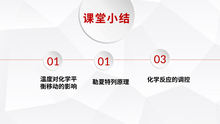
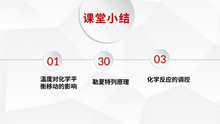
01 01: 01 -> 30 (104, 61)
